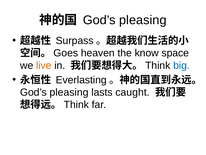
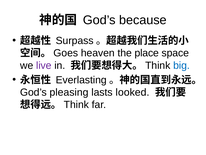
pleasing: pleasing -> because (143, 20)
know: know -> place (147, 53)
live colour: orange -> purple (44, 65)
caught: caught -> looked (133, 92)
